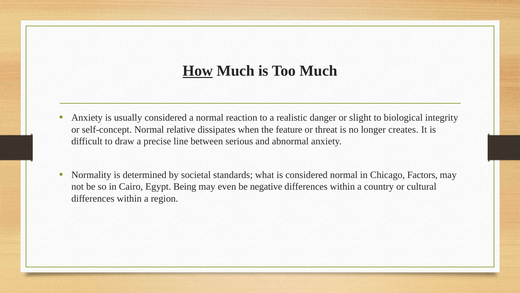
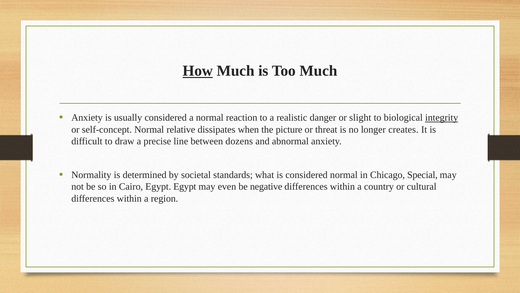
integrity underline: none -> present (442, 118)
feature: feature -> picture (289, 129)
serious: serious -> dozens (239, 141)
Factors: Factors -> Special (422, 175)
Egypt Being: Being -> Egypt (185, 186)
